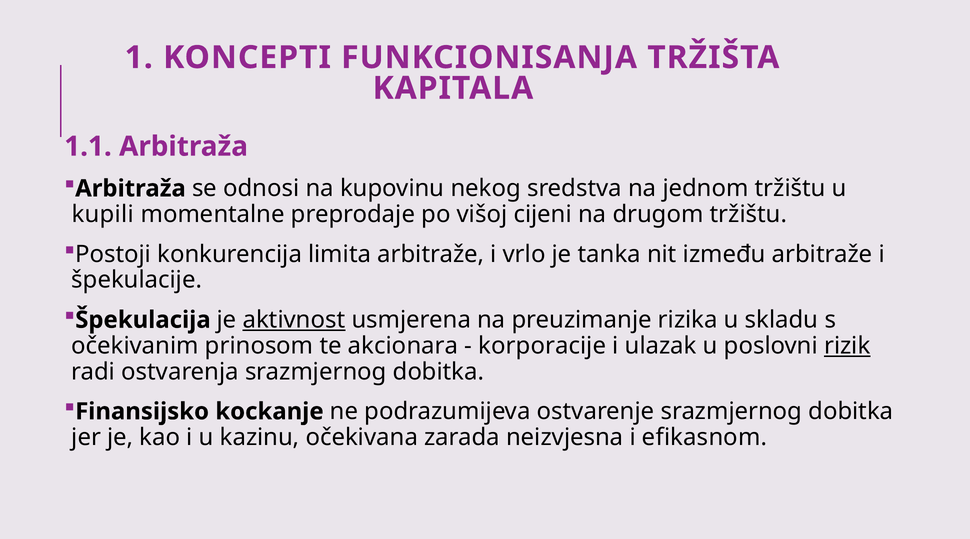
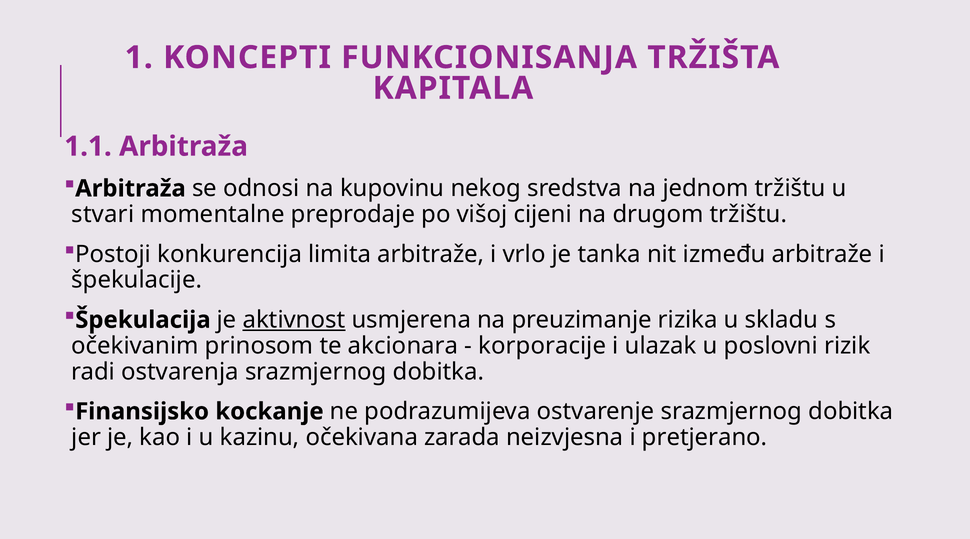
kupili: kupili -> stvari (103, 214)
rizik underline: present -> none (847, 346)
efikasnom: efikasnom -> pretjerano (705, 437)
